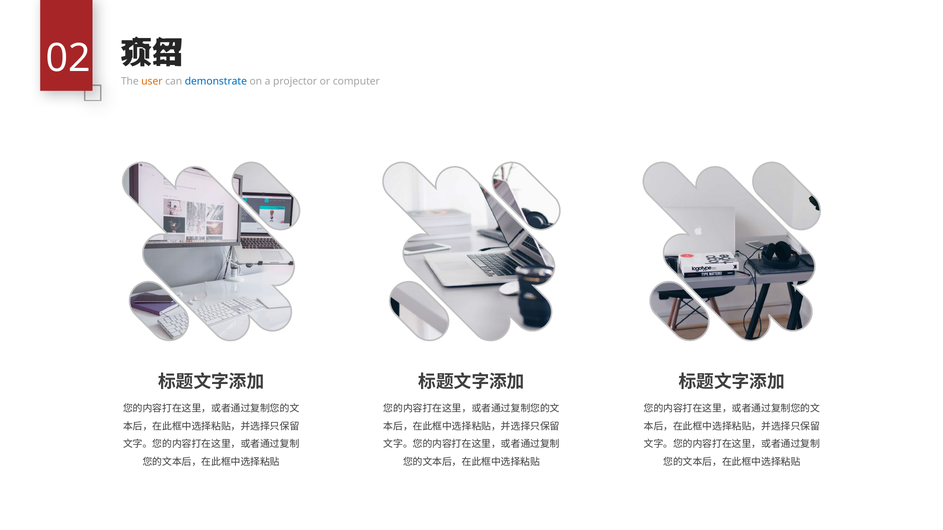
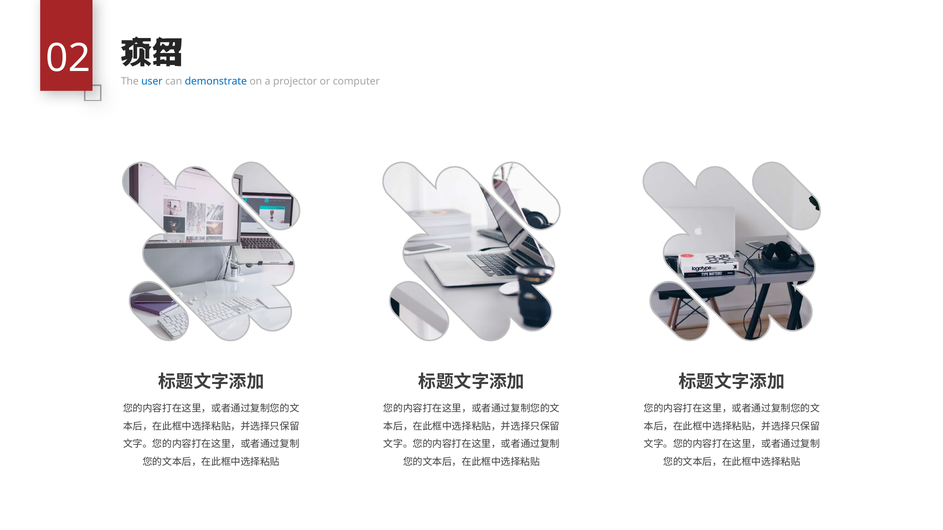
user colour: orange -> blue (152, 82)
